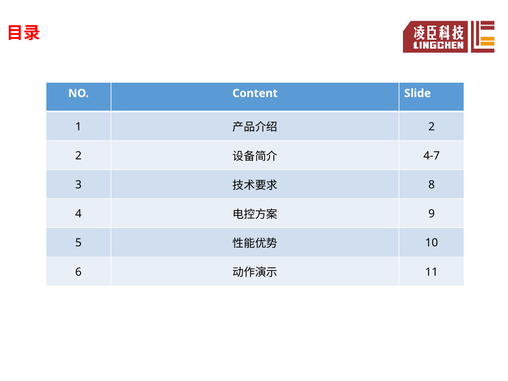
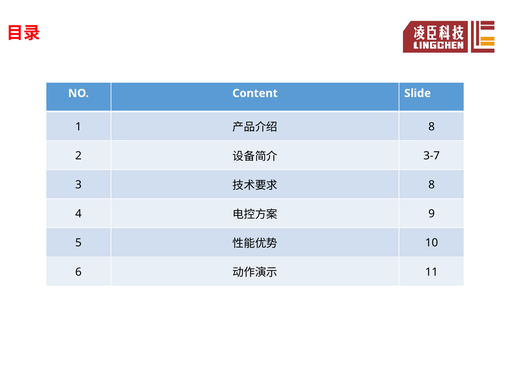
2: 2 -> 8 (432, 127)
4-7: 4-7 -> 3-7 (432, 156)
